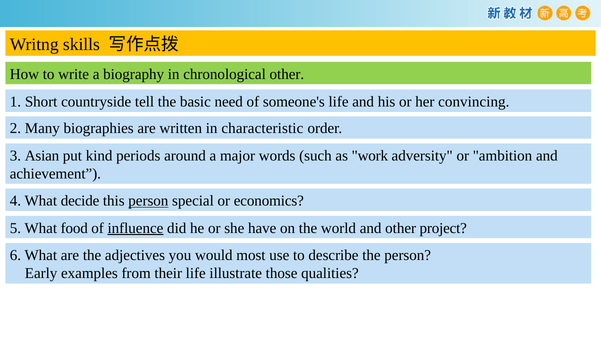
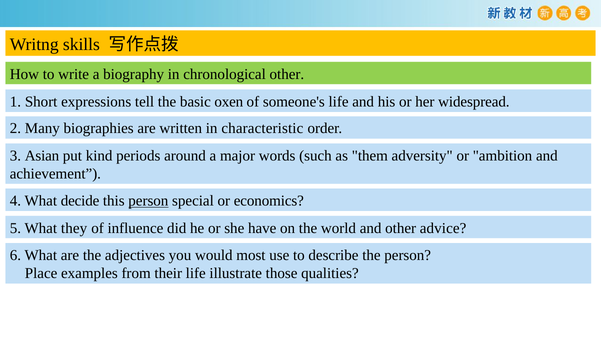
countryside: countryside -> expressions (96, 102)
need: need -> oxen (229, 102)
convincing: convincing -> widespread (474, 102)
work: work -> them (370, 156)
food: food -> they (74, 228)
influence underline: present -> none (135, 228)
project: project -> advice (443, 228)
Early: Early -> Place (41, 273)
